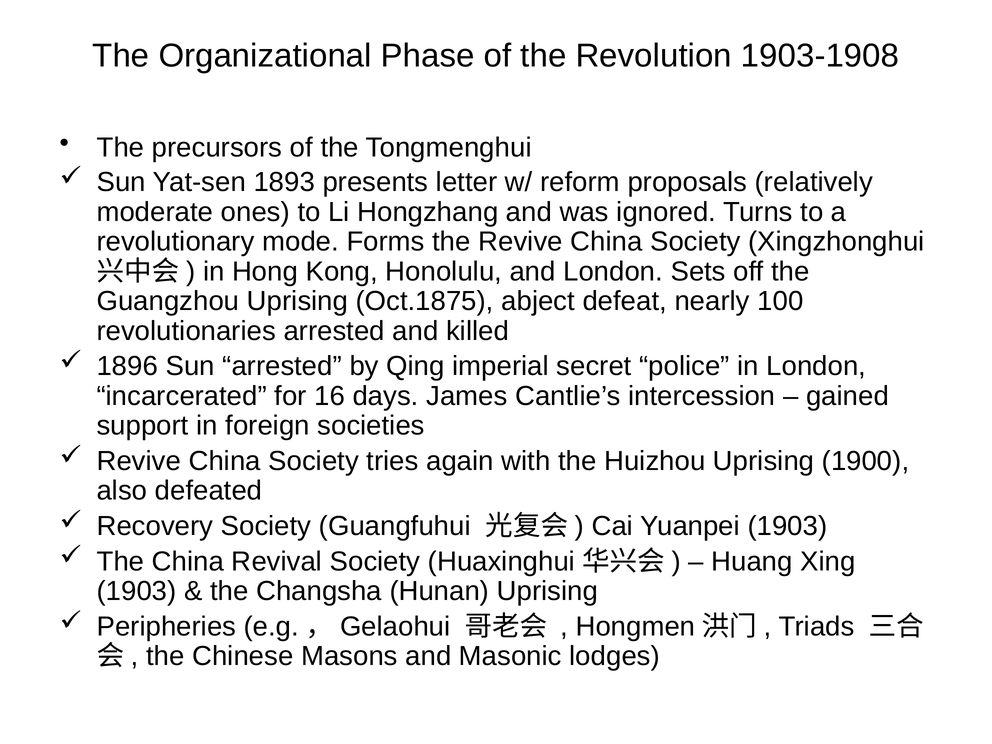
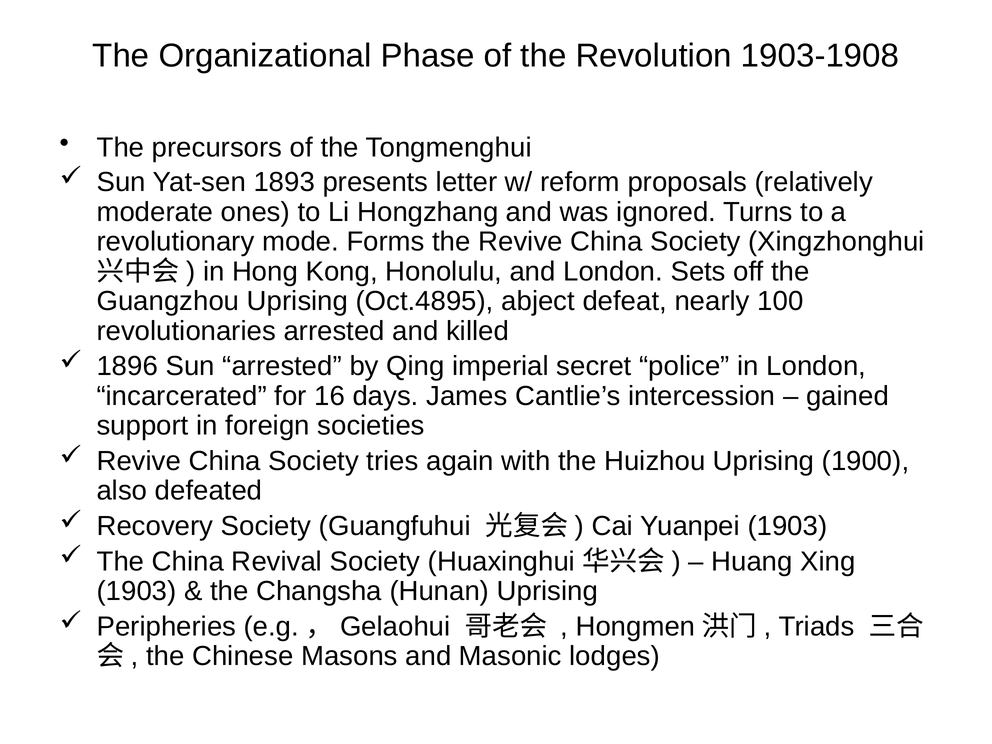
Oct.1875: Oct.1875 -> Oct.4895 (425, 301)
